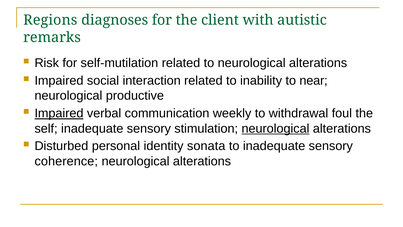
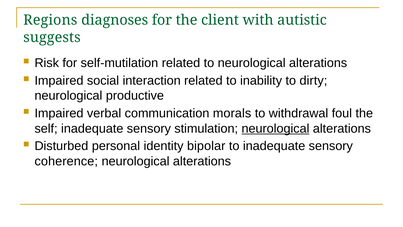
remarks: remarks -> suggests (52, 37)
near: near -> dirty (313, 80)
Impaired underline: present -> none (59, 113)
weekly: weekly -> morals (232, 113)
sonata: sonata -> bipolar (206, 146)
